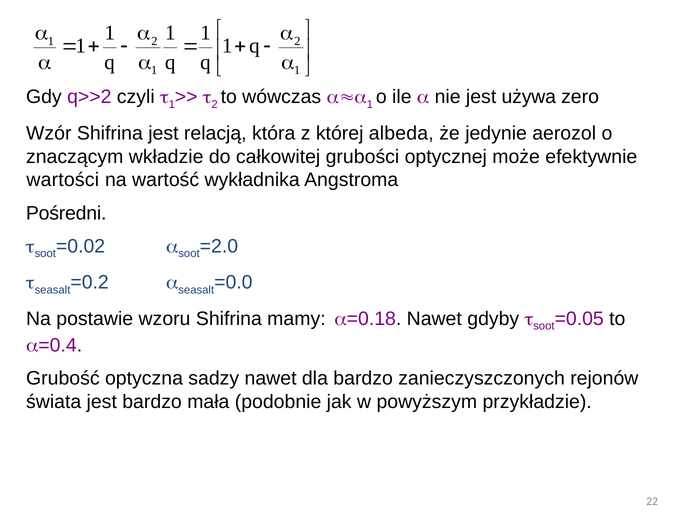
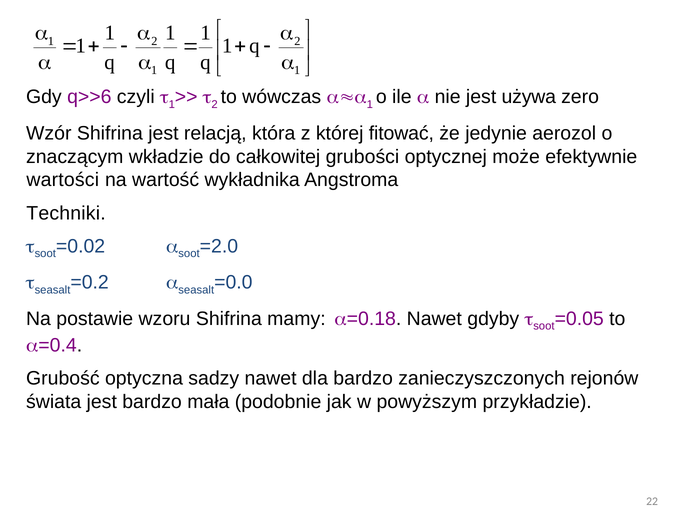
q>>2: q>>2 -> q>>6 (89, 97)
albeda: albeda -> fitować (401, 133)
Pośredni: Pośredni -> Techniki (66, 213)
